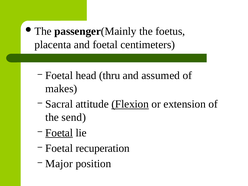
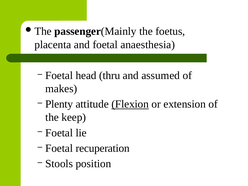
centimeters: centimeters -> anaesthesia (148, 45)
Sacral: Sacral -> Plenty (59, 104)
send: send -> keep (74, 117)
Foetal underline: present -> none (59, 133)
Major: Major -> Stools (59, 164)
